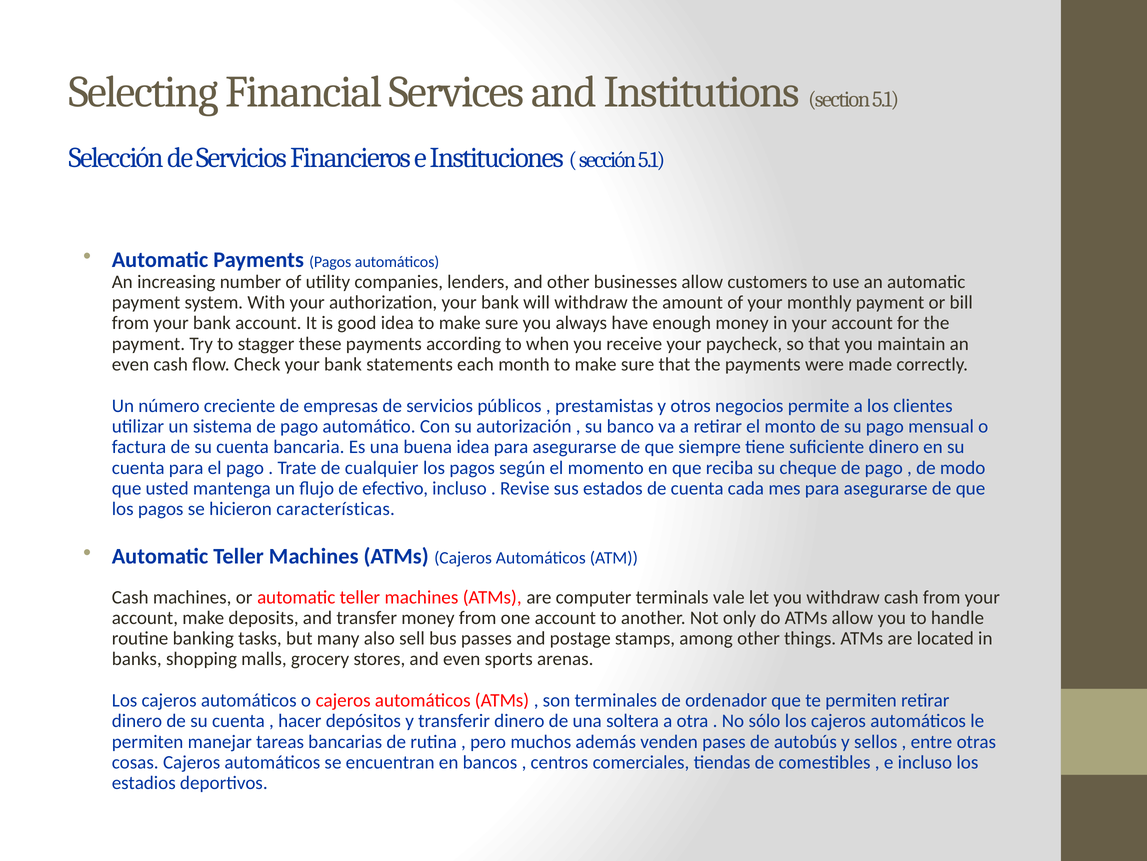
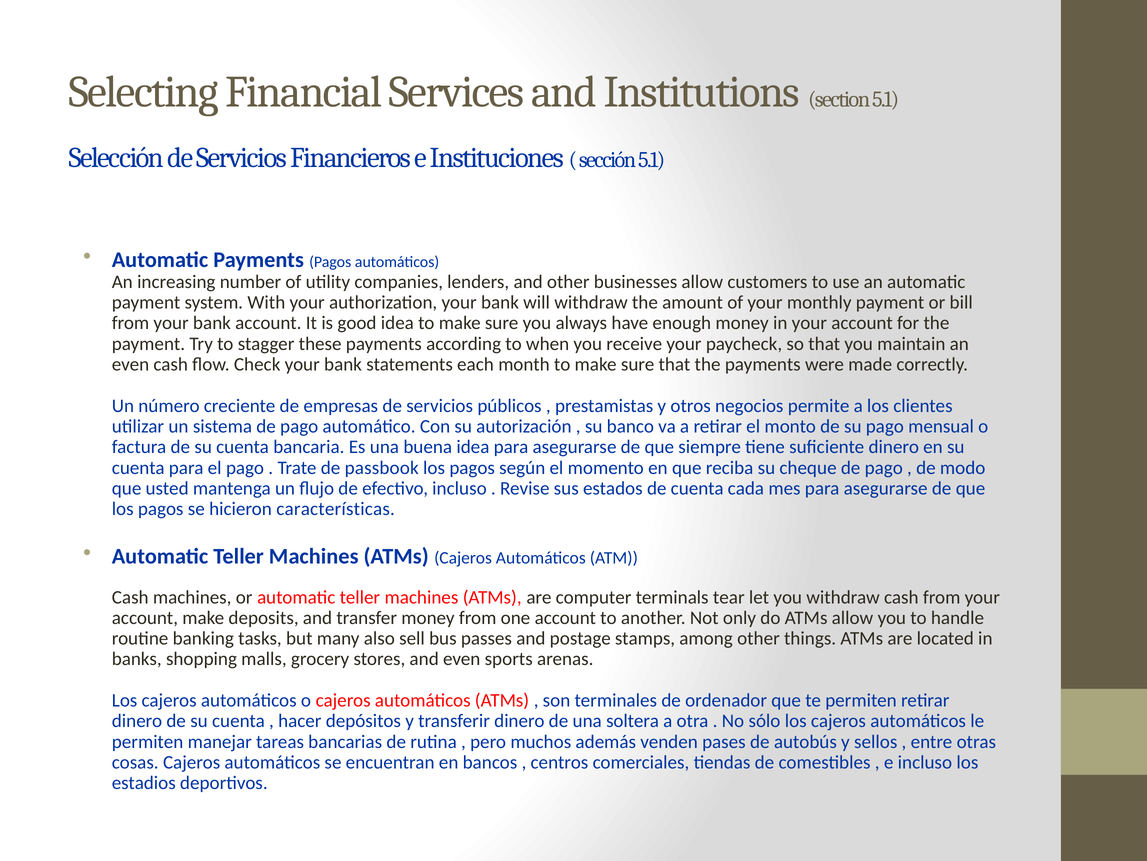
cualquier: cualquier -> passbook (382, 467)
vale: vale -> tear (729, 597)
